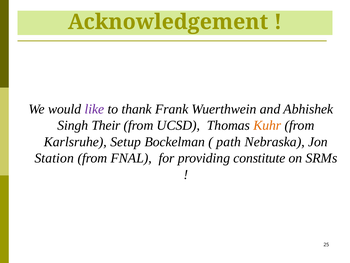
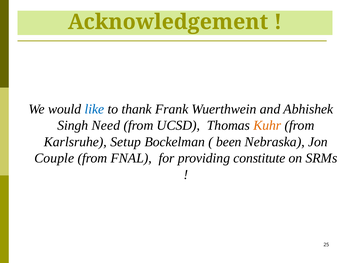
like colour: purple -> blue (94, 109)
Their: Their -> Need (106, 125)
path: path -> been (229, 142)
Station: Station -> Couple (54, 158)
